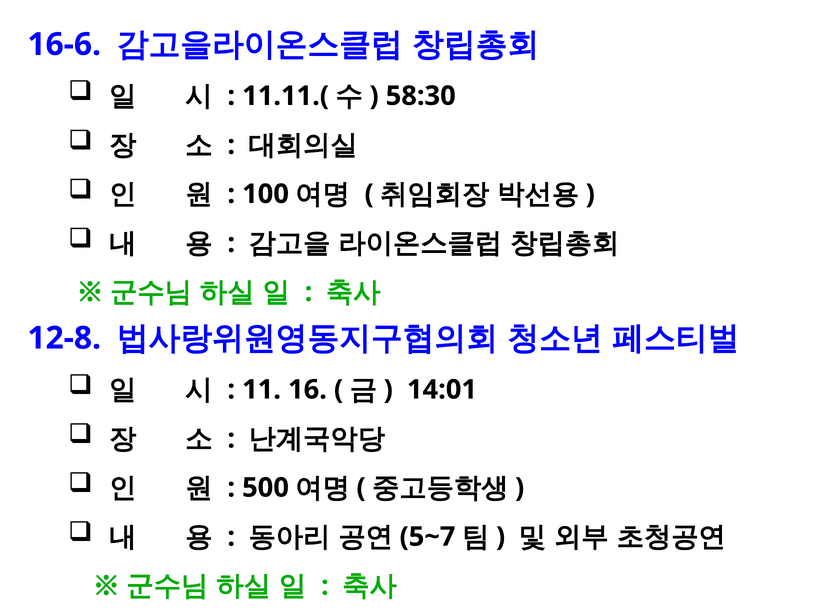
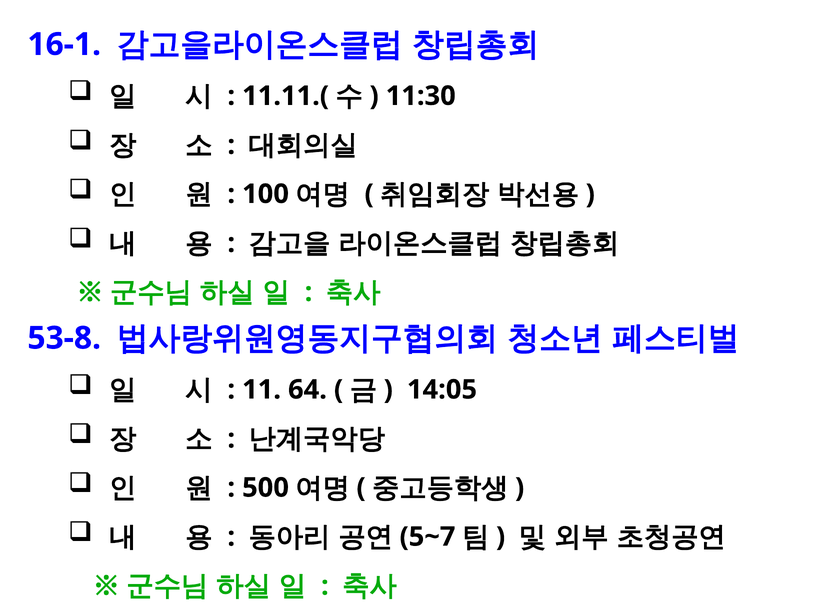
16-6: 16-6 -> 16-1 (64, 44)
58:30: 58:30 -> 11:30 (421, 96)
12-8: 12-8 -> 53-8 (64, 338)
16: 16 -> 64 (307, 390)
14:01: 14:01 -> 14:05 (442, 390)
